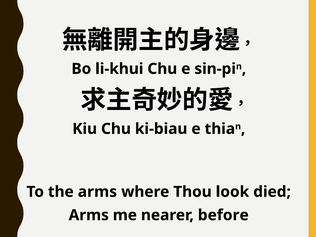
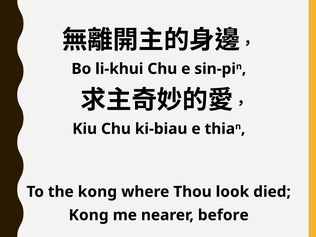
the arms: arms -> kong (97, 192)
Arms: Arms -> Kong (89, 215)
